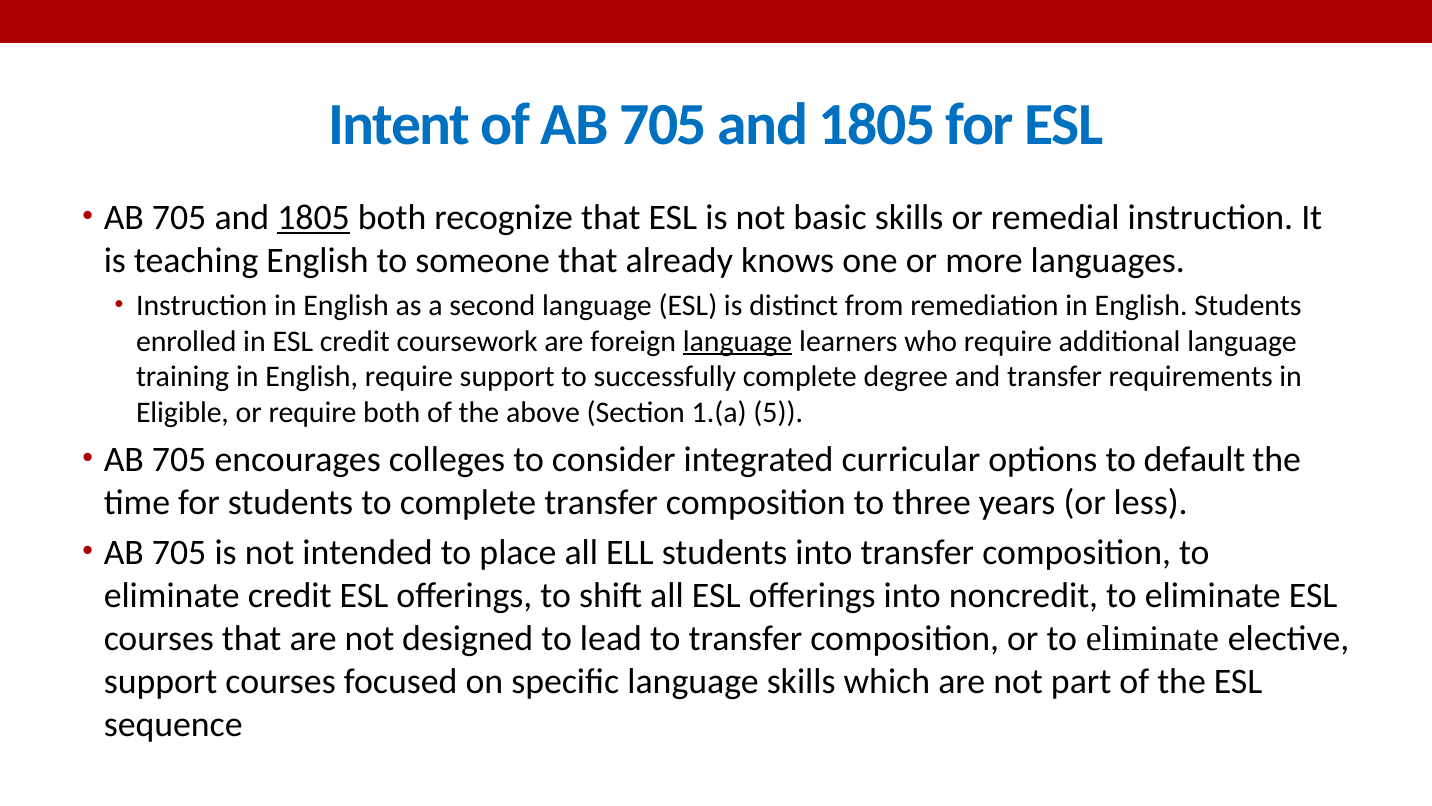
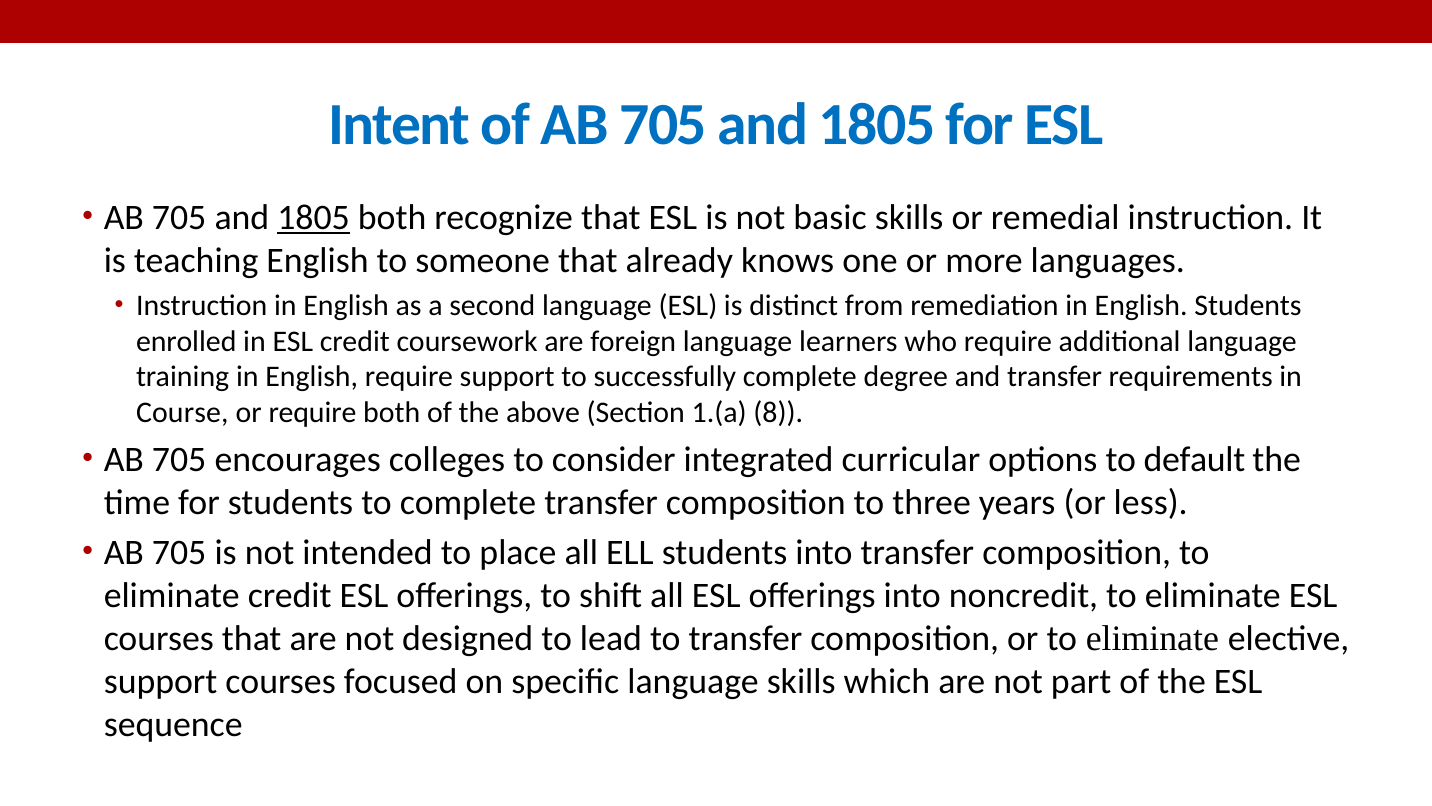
language underline: present -> none (738, 341)
Eligible: Eligible -> Course (182, 413)
5: 5 -> 8 (778, 413)
